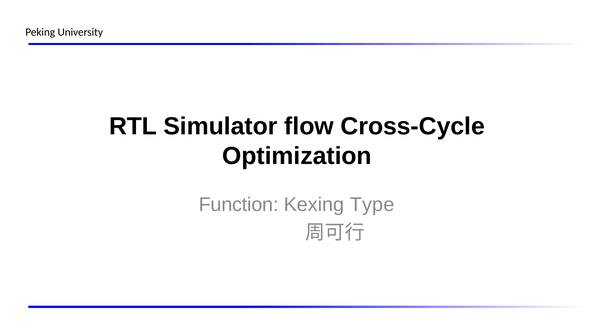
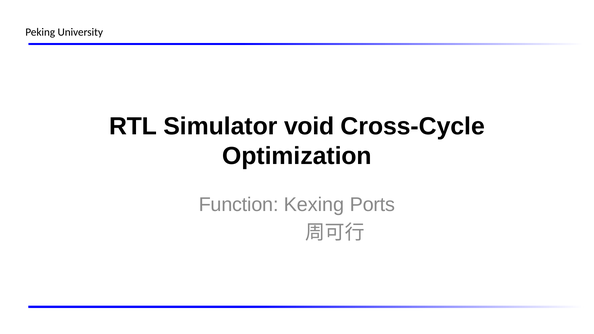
flow: flow -> void (309, 126)
Type: Type -> Ports (372, 205)
